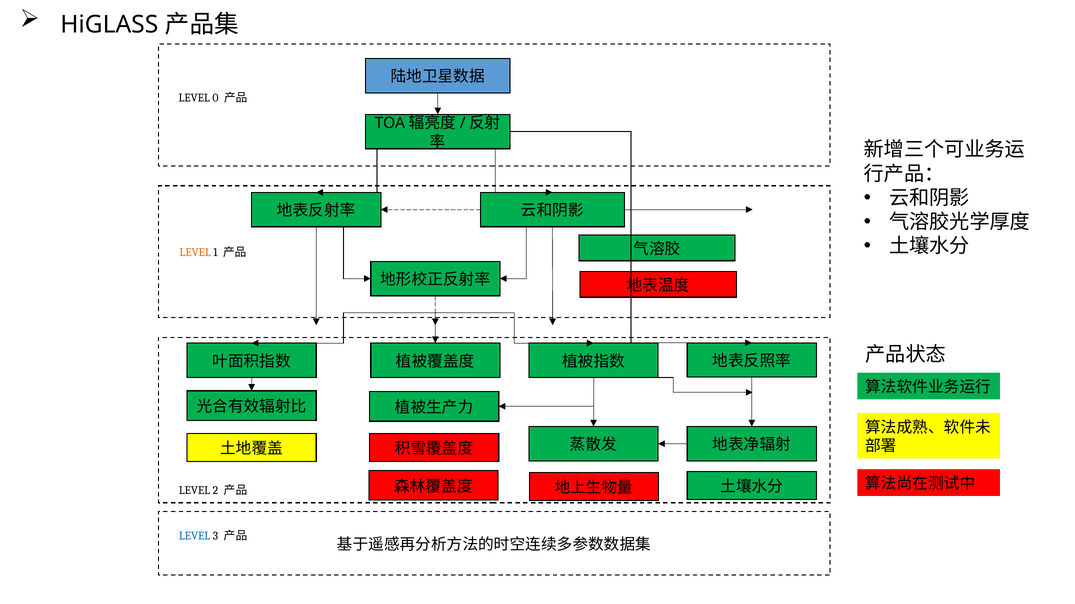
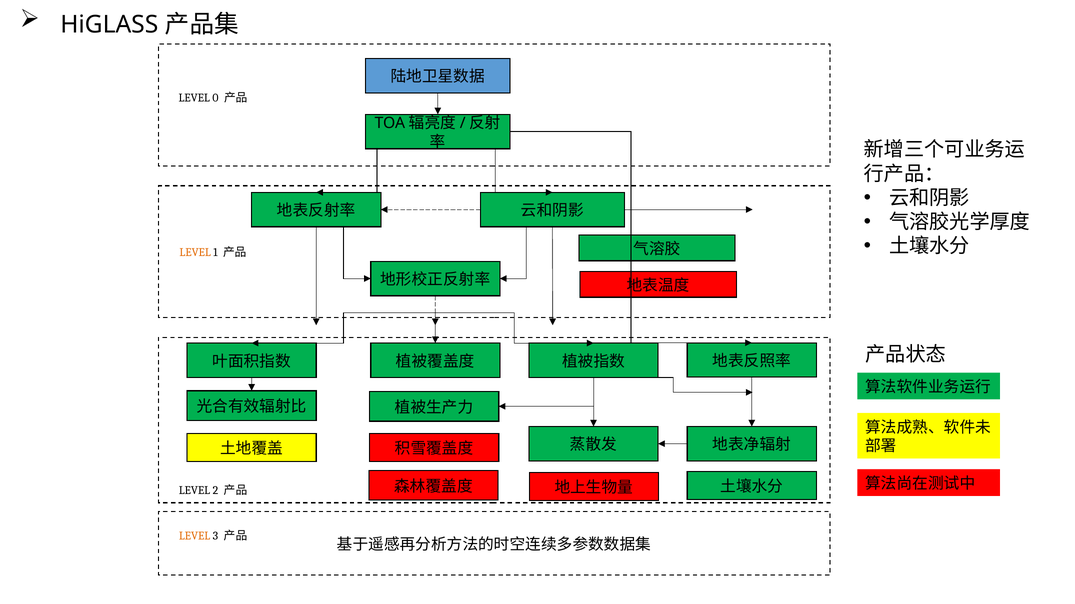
LEVEL colour: blue -> orange (195, 536)
